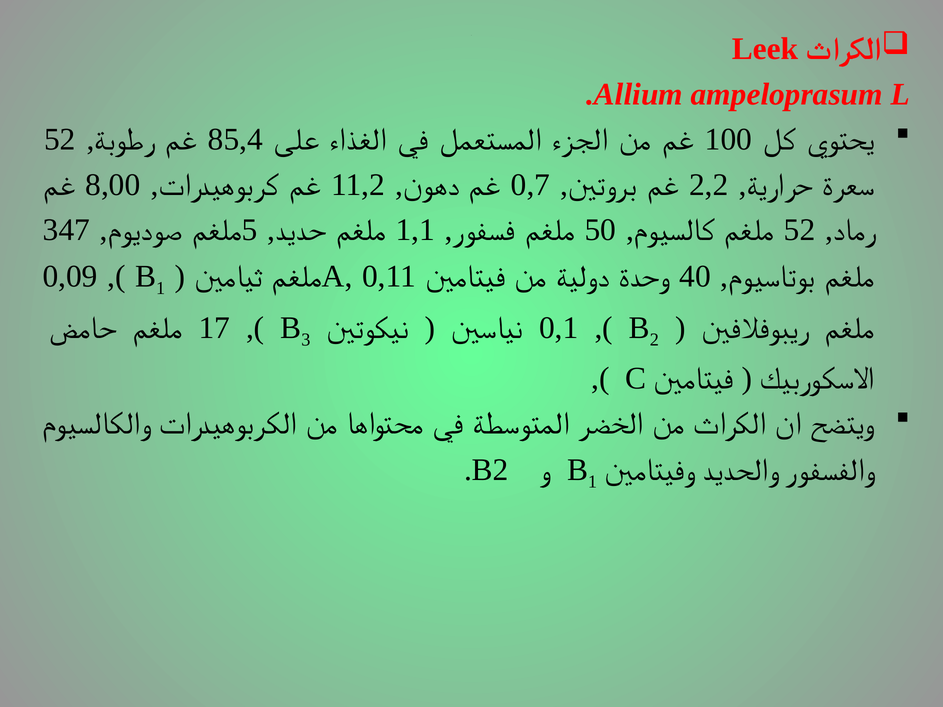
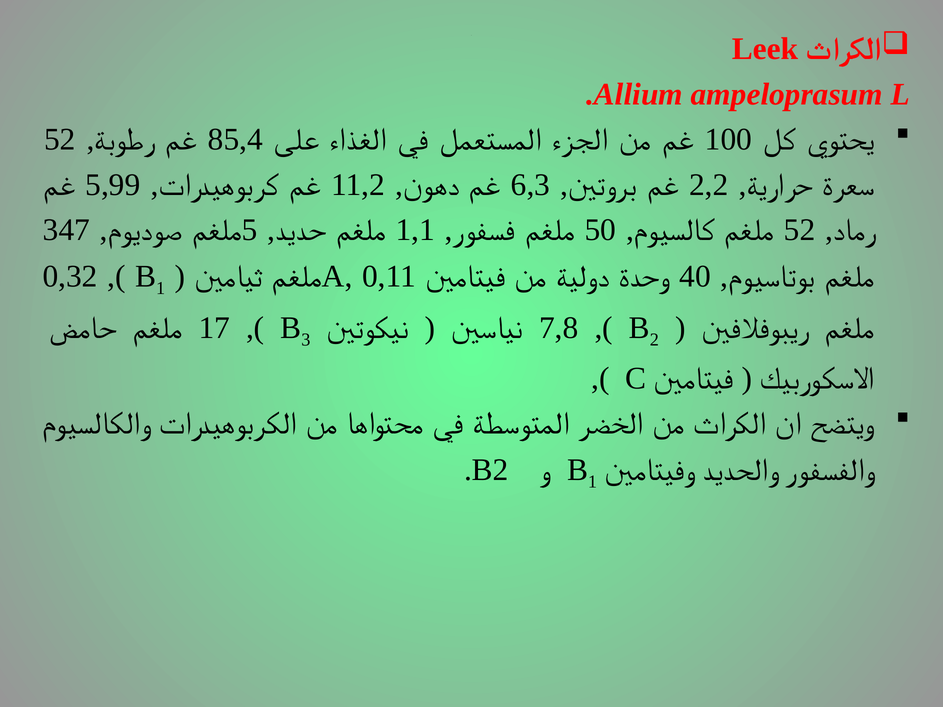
8,00: 8,00 -> 5,99 (113, 185)
0,7: 0,7 -> 6,3 (530, 185)
0,09: 0,09 -> 0,32 (70, 276)
0,1: 0,1 -> 7,8 (559, 328)
